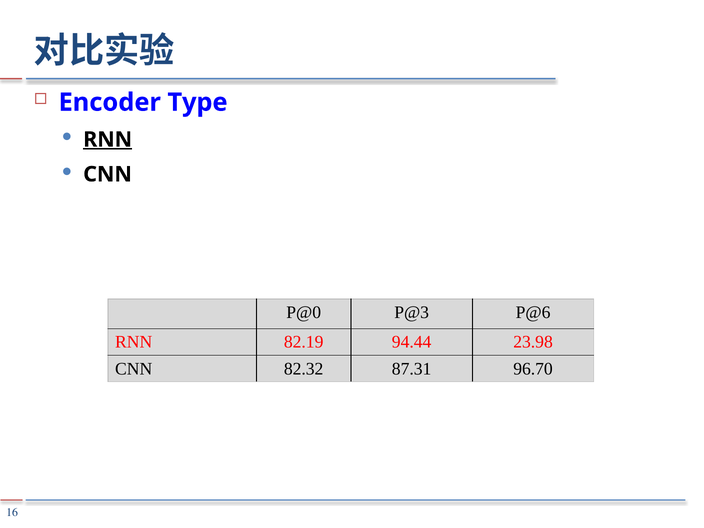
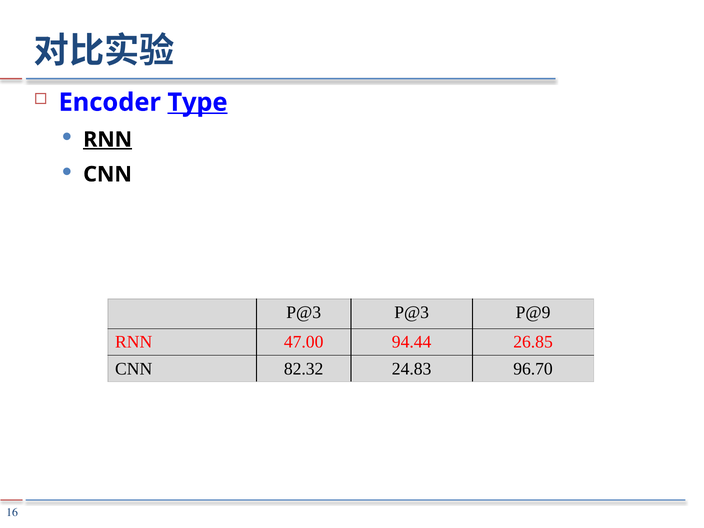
Type underline: none -> present (198, 102)
P@0: P@0 -> P@3 (304, 312)
P@6: P@6 -> P@9 (533, 312)
82.19: 82.19 -> 47.00 (304, 342)
23.98: 23.98 -> 26.85 (533, 342)
87.31: 87.31 -> 24.83 (412, 369)
